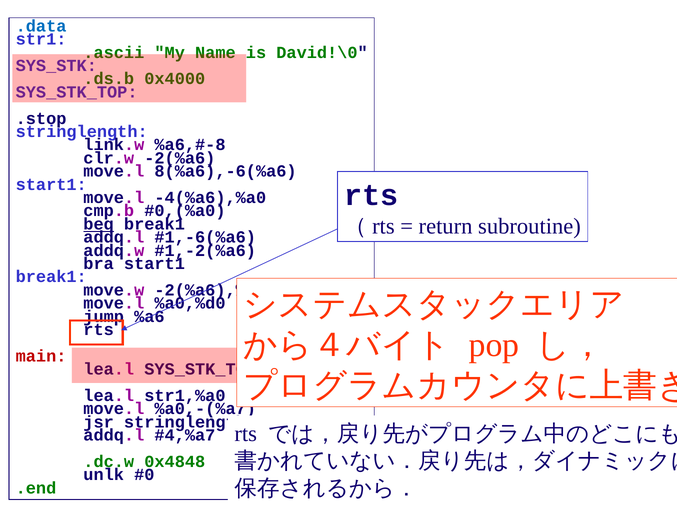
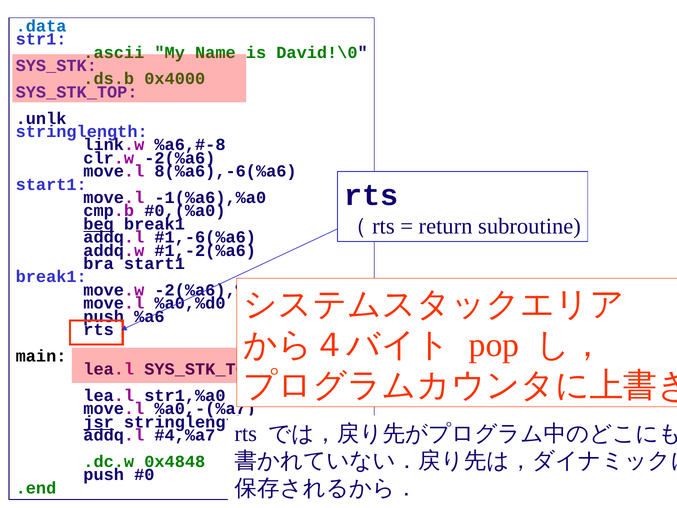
.stop: .stop -> .unlk (41, 118)
-4(%a6),%a0: -4(%a6),%a0 -> -1(%a6),%a0 (210, 198)
jump: jump -> push (104, 316)
main colour: red -> black (41, 356)
jsr underline: none -> present (99, 422)
unlk: unlk -> push (104, 475)
